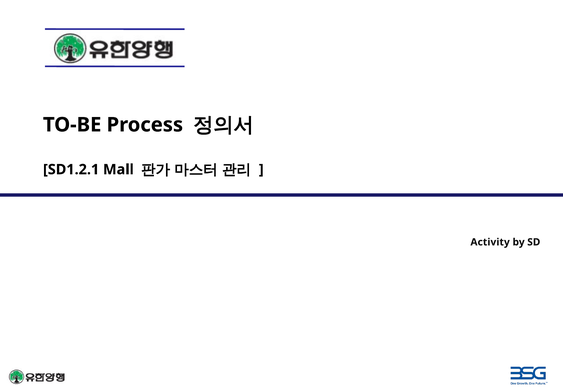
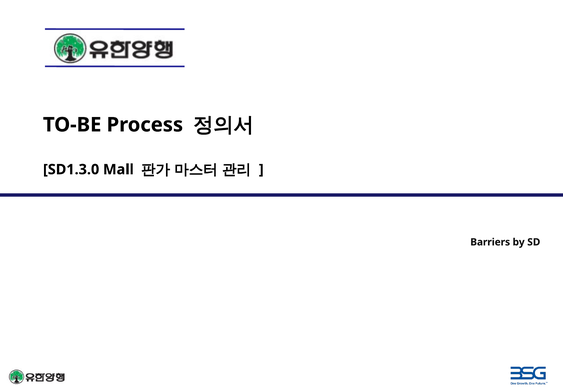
SD1.2.1: SD1.2.1 -> SD1.3.0 (71, 169)
Activity: Activity -> Barriers (490, 242)
